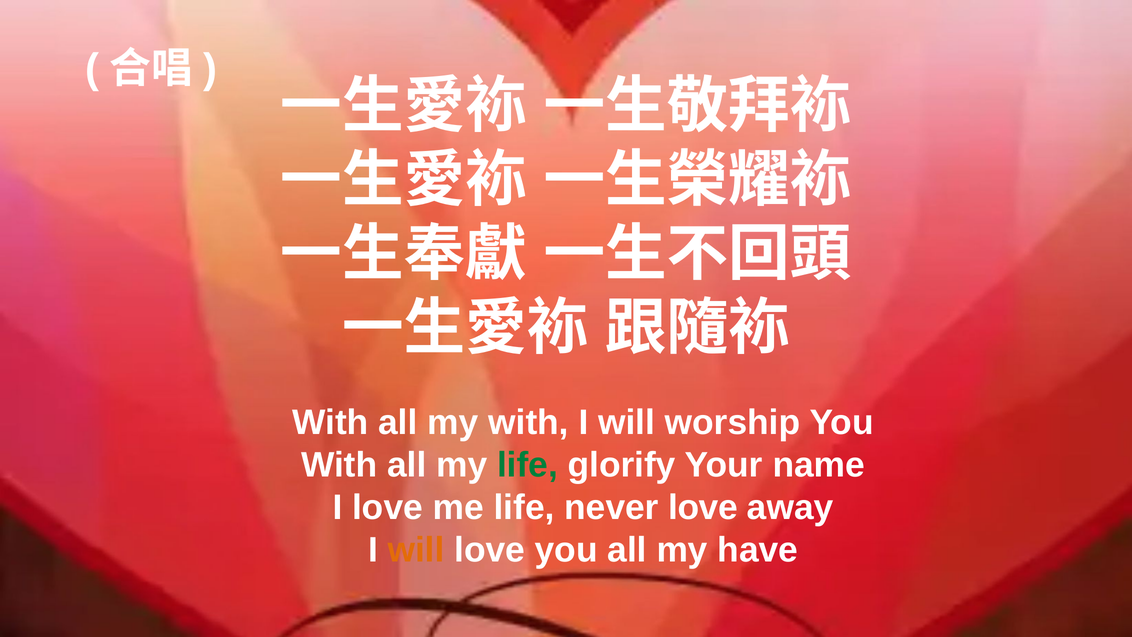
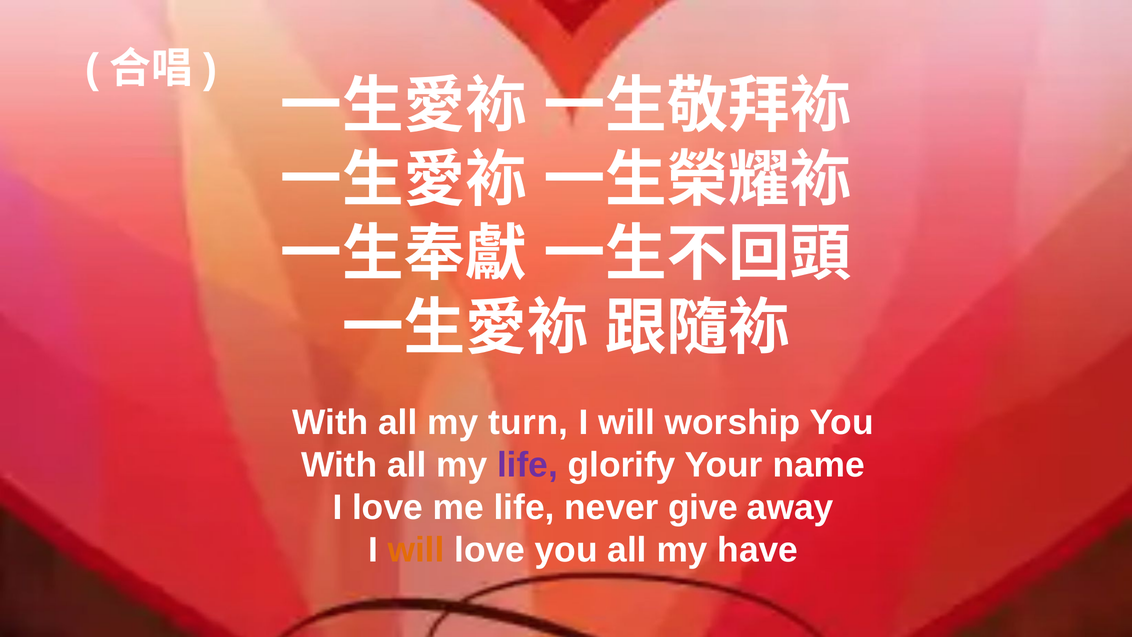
my with: with -> turn (528, 423)
life colour: green -> purple (527, 465)
never love: love -> give (703, 508)
